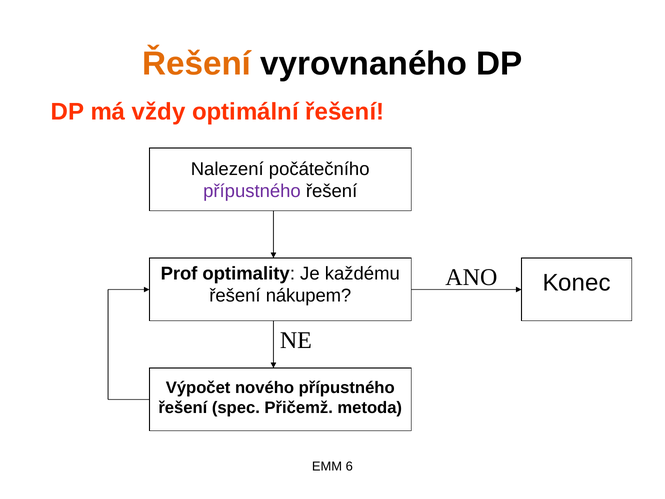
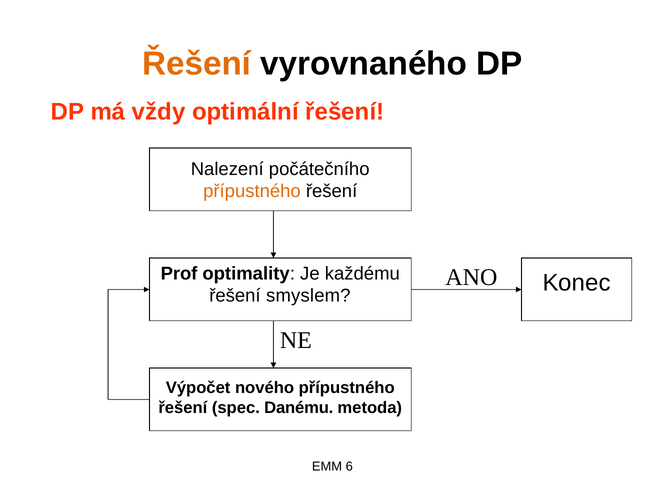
přípustného colour: purple -> orange (252, 191)
nákupem: nákupem -> smyslem (308, 296)
Přičemž: Přičemž -> Danému (299, 408)
